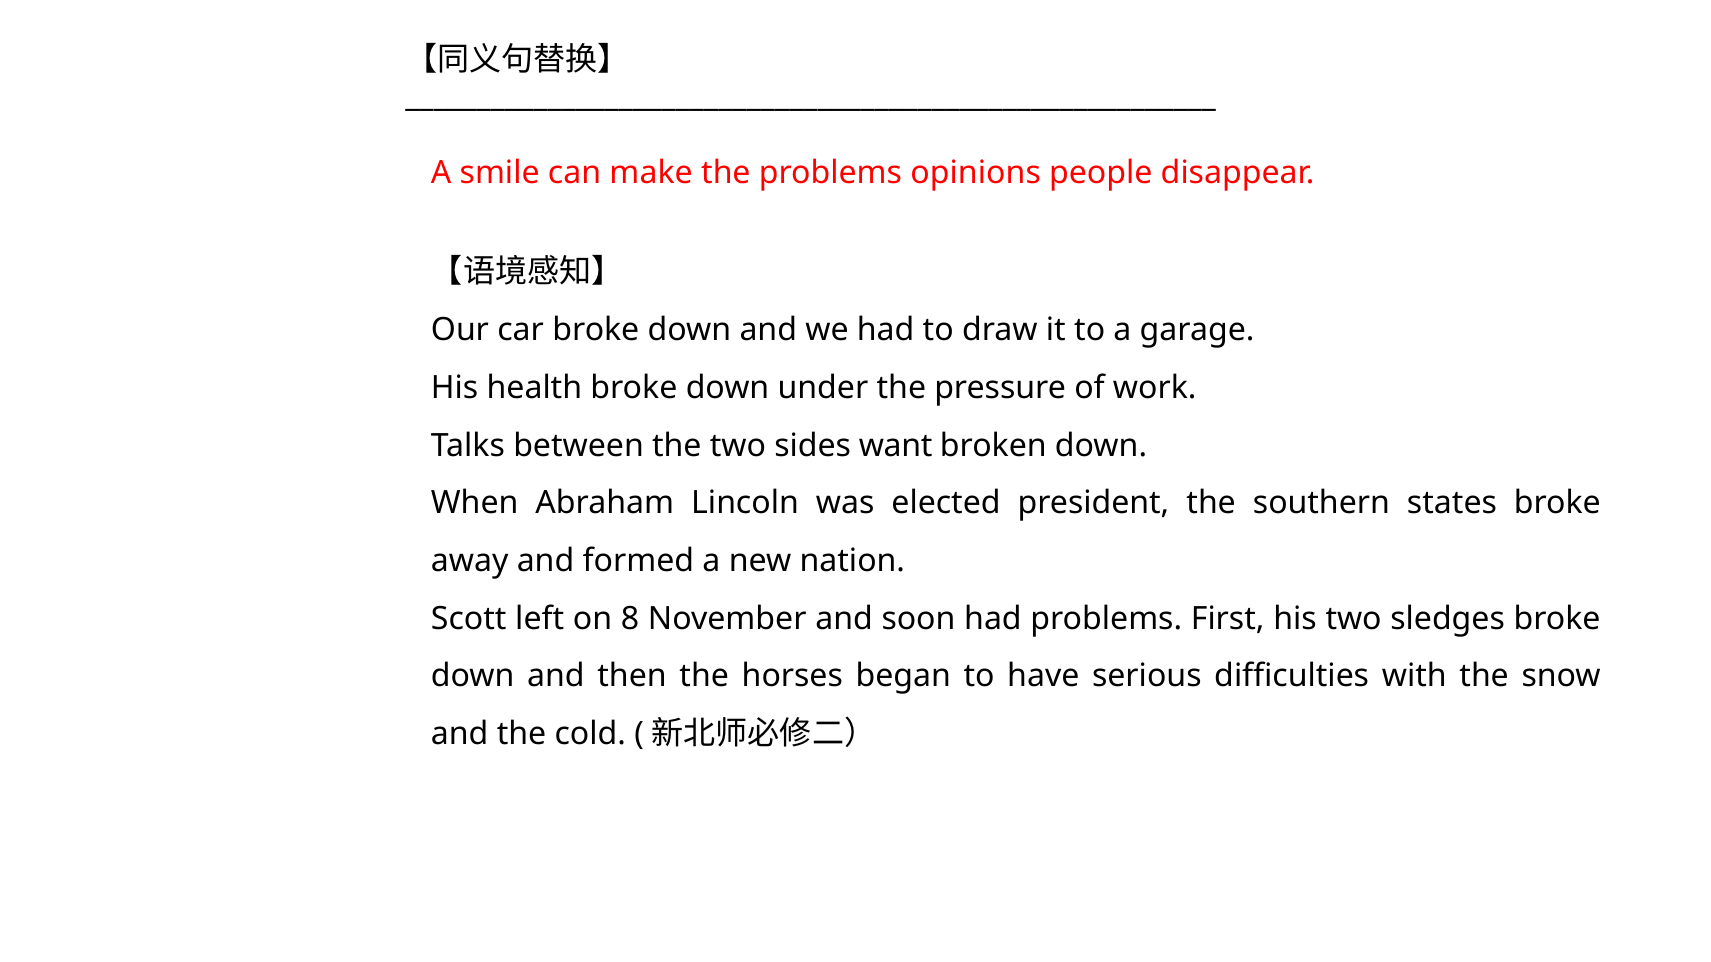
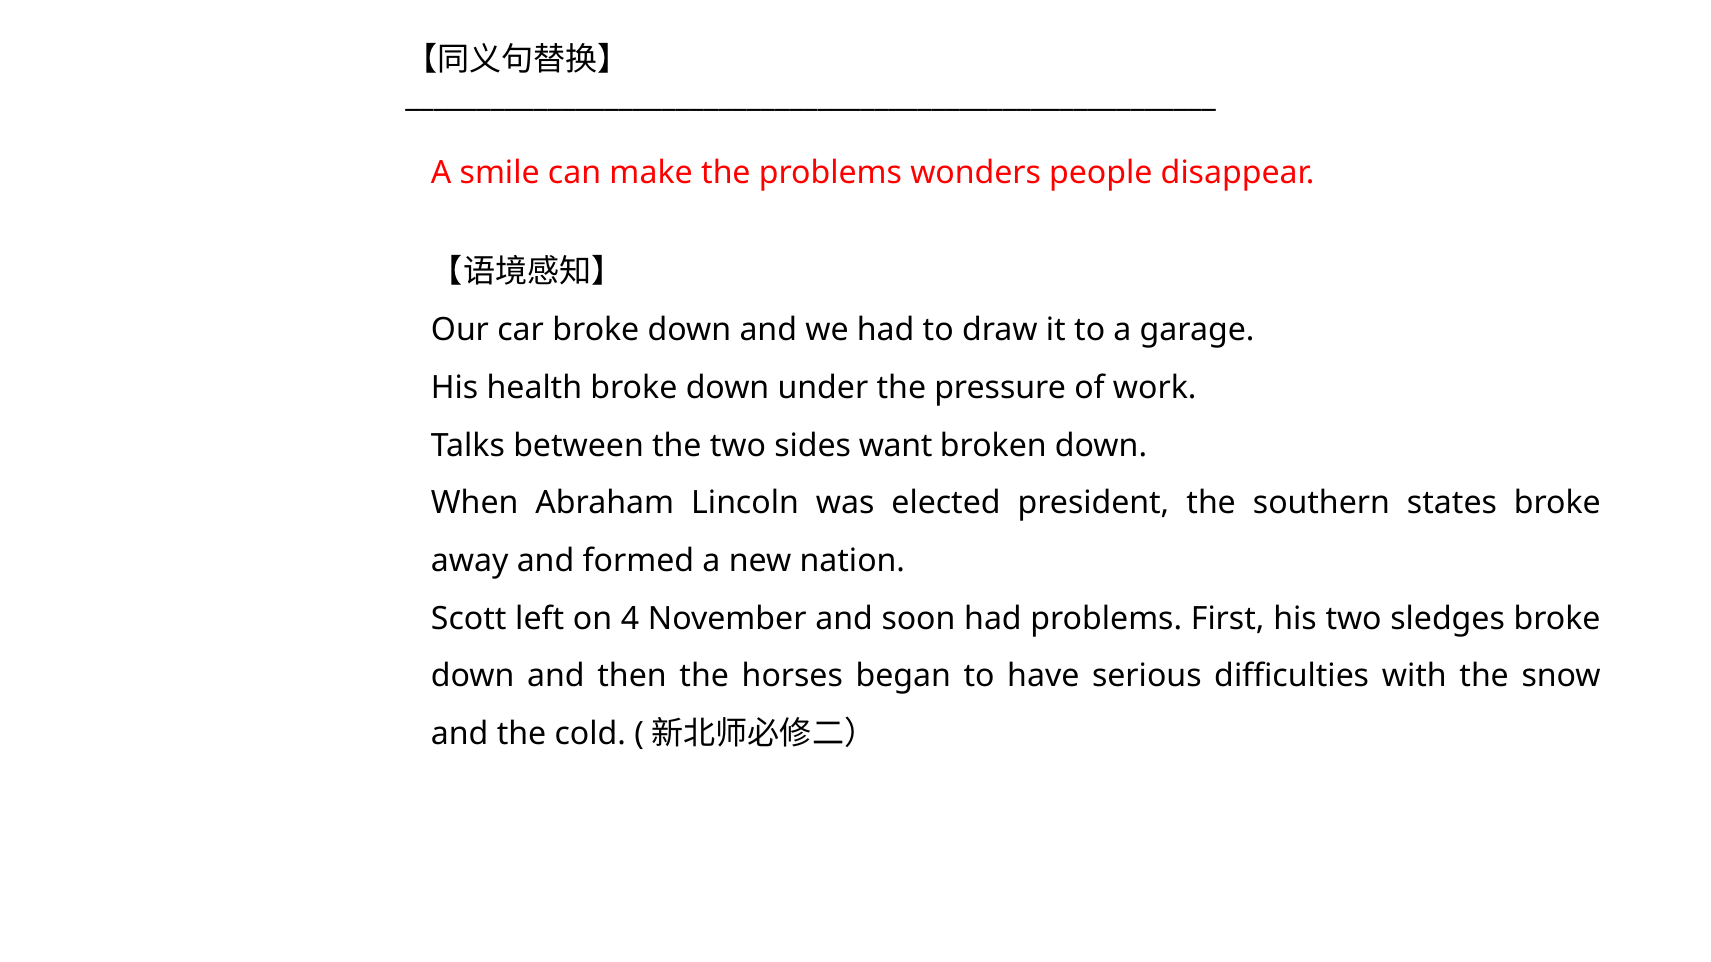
opinions: opinions -> wonders (976, 173)
8: 8 -> 4 (630, 619)
